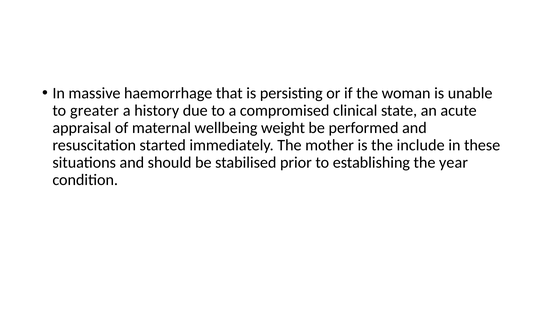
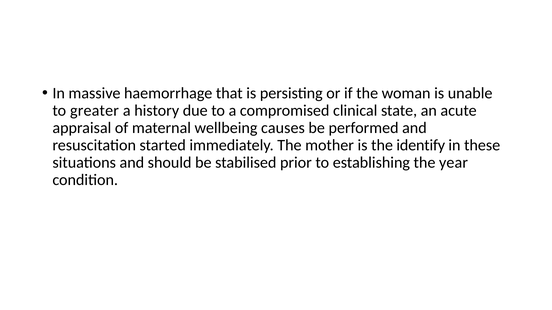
weight: weight -> causes (283, 128)
include: include -> identify (421, 146)
